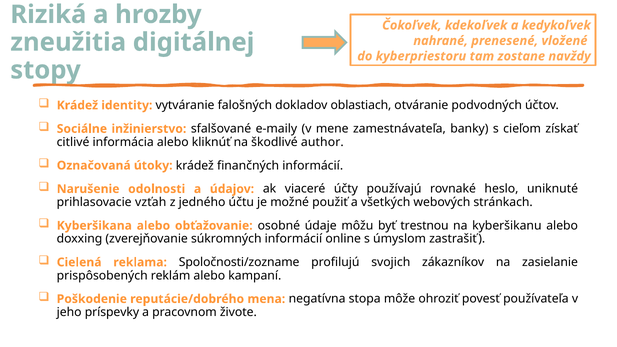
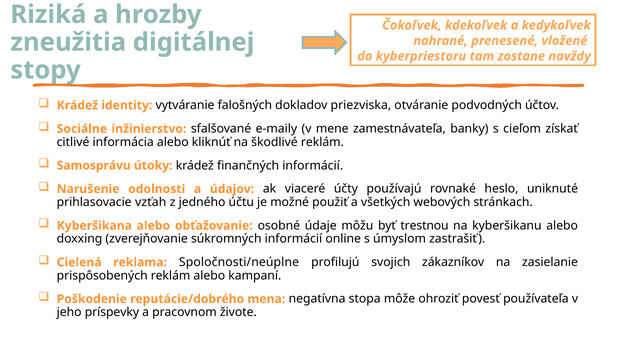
oblastiach: oblastiach -> priezviska (361, 105)
škodlivé author: author -> reklám (322, 142)
Označovaná: Označovaná -> Samosprávu (94, 166)
Spoločnosti/zozname: Spoločnosti/zozname -> Spoločnosti/neúplne (239, 262)
